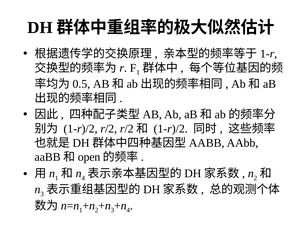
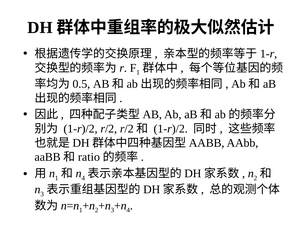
open: open -> ratio (89, 157)
